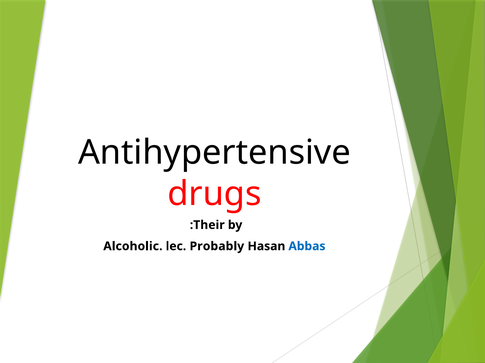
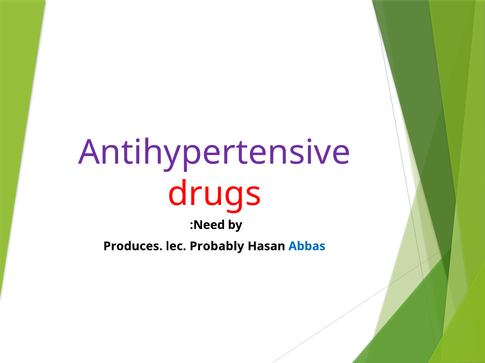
Antihypertensive colour: black -> purple (214, 153)
Their: Their -> Need (209, 225)
Alcoholic: Alcoholic -> Produces (133, 247)
